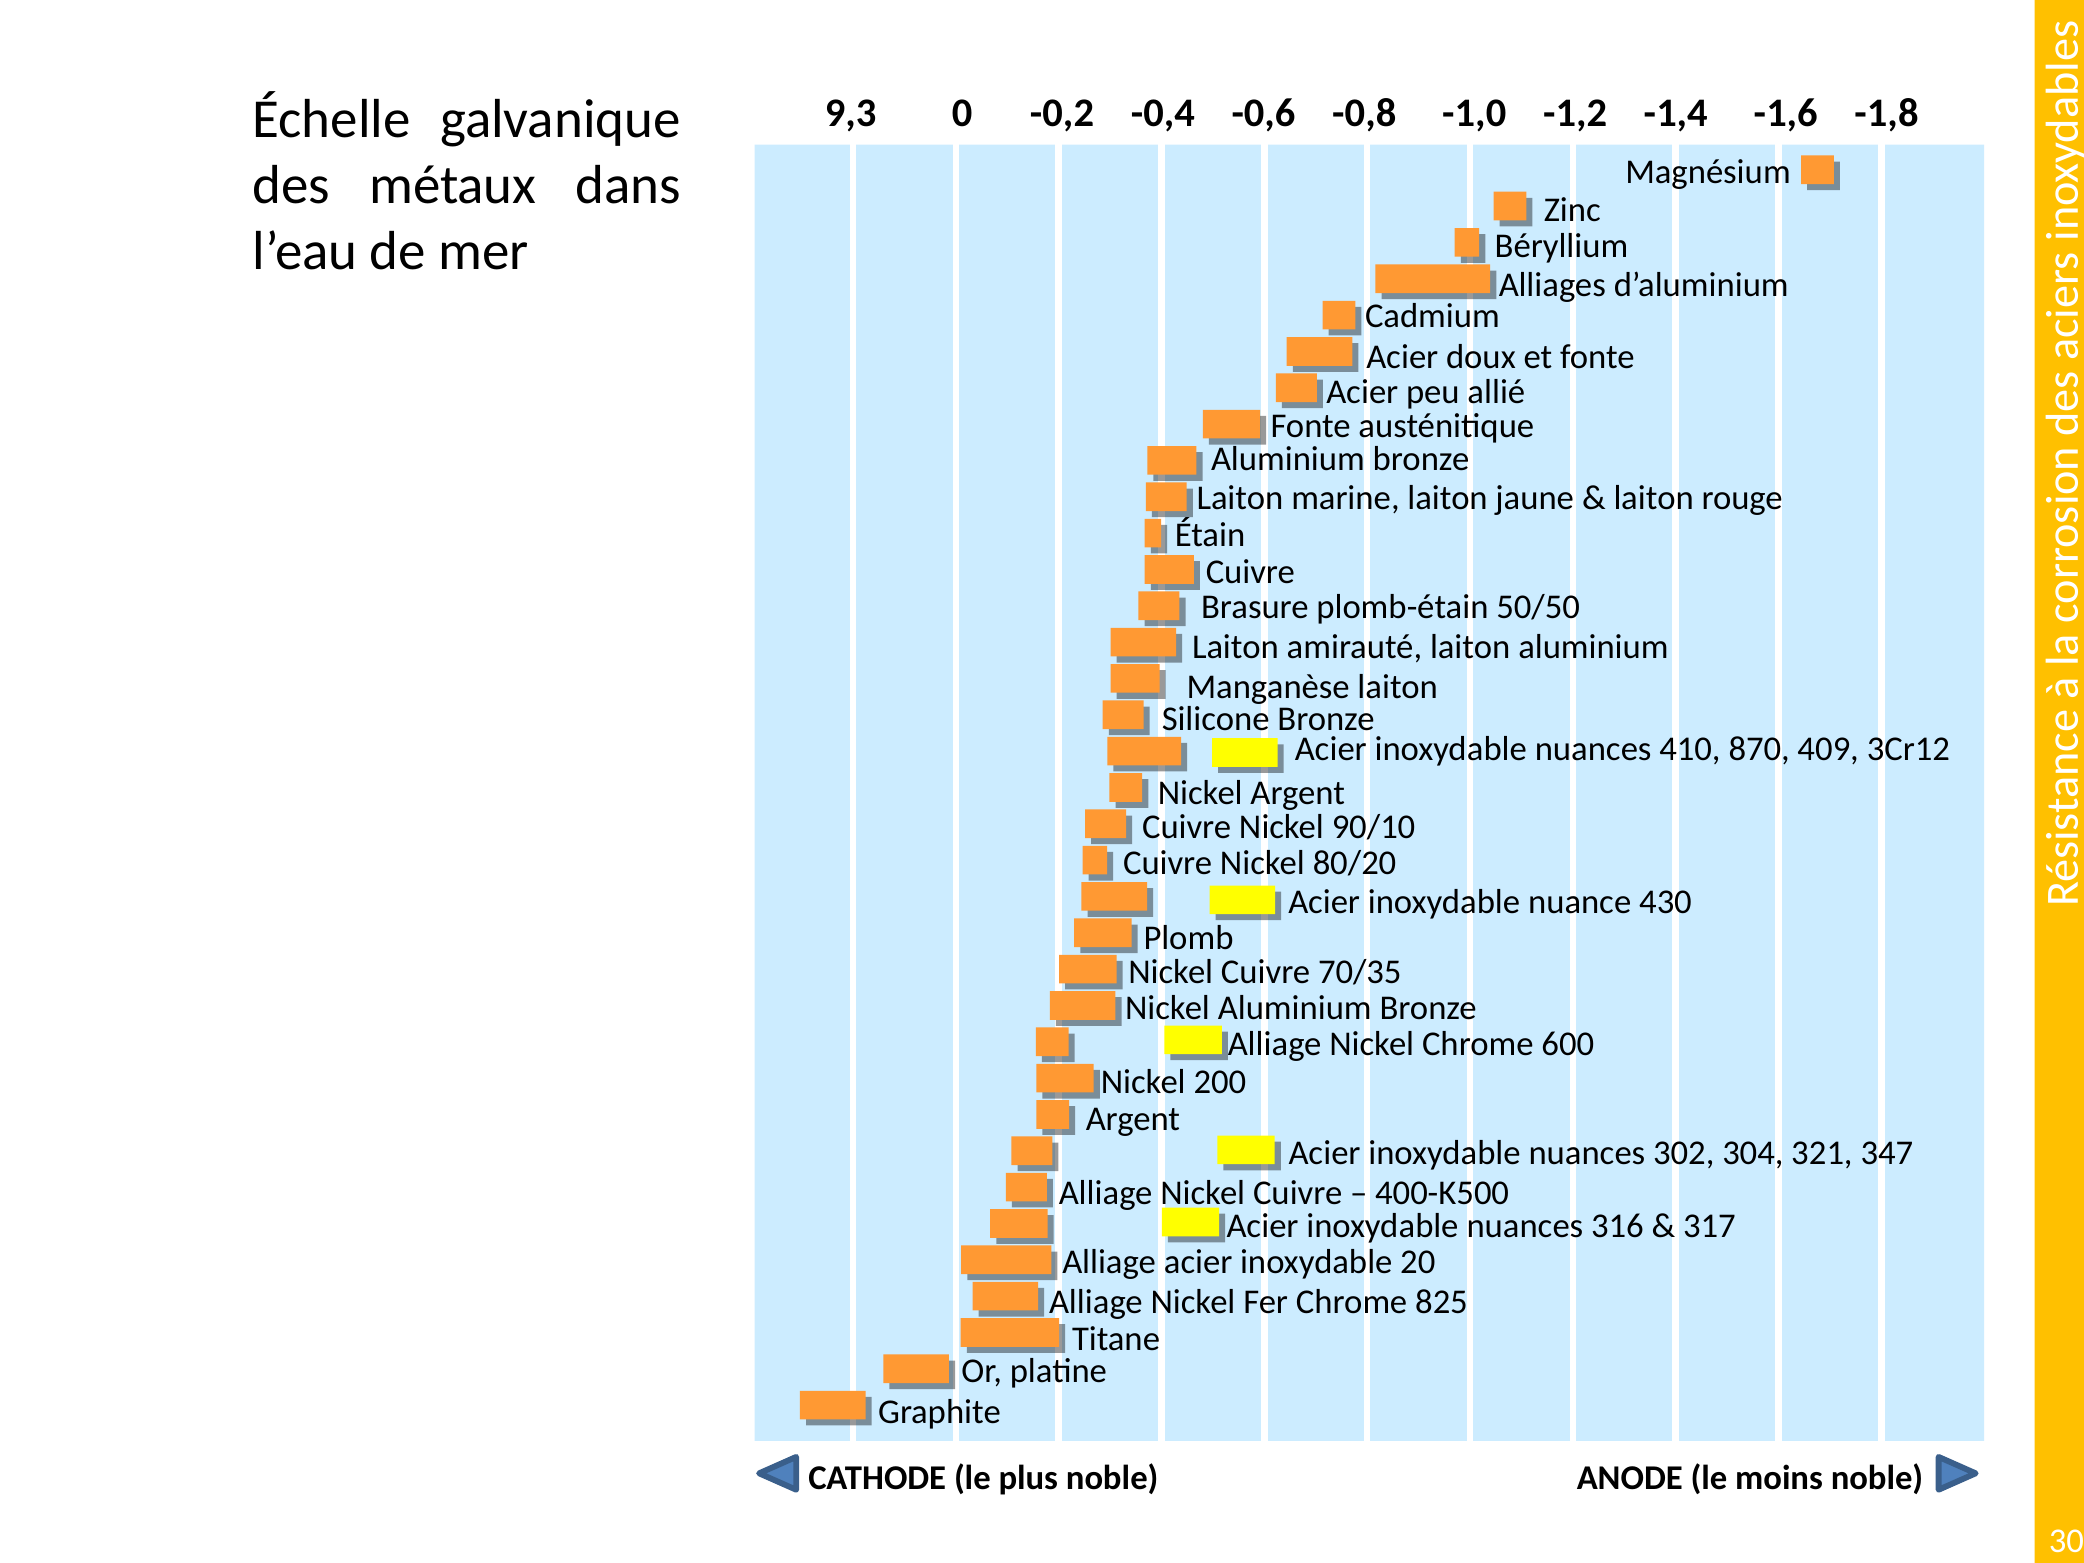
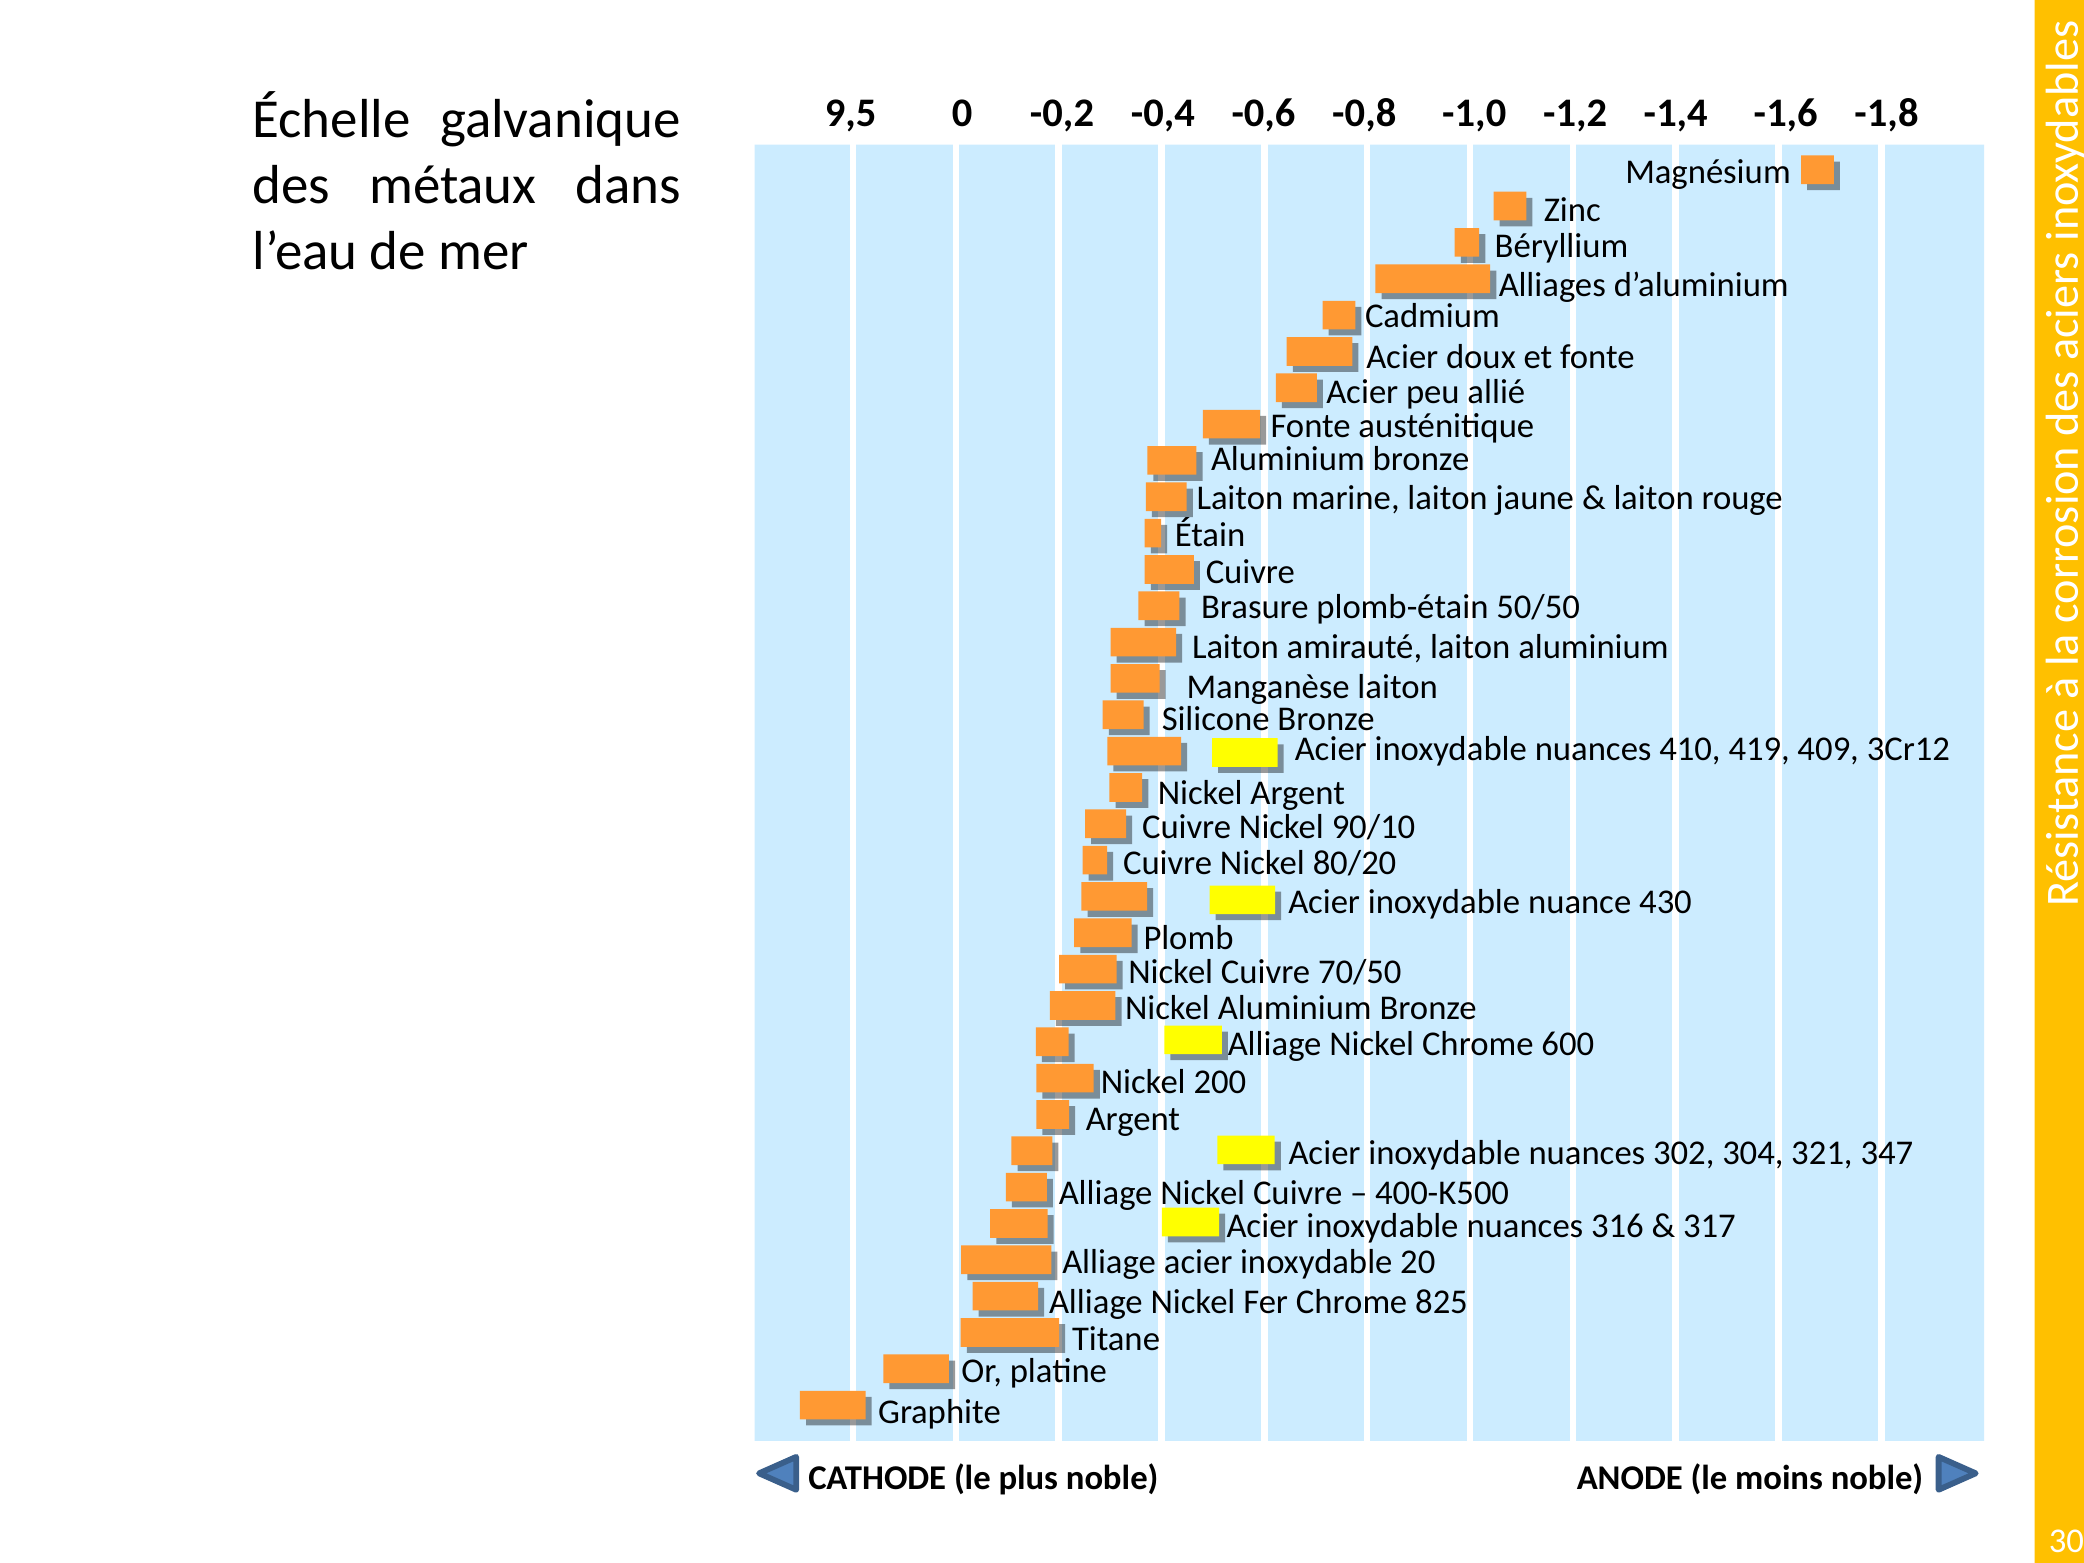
9,3: 9,3 -> 9,5 (851, 113)
870: 870 -> 419 (1759, 749)
70/35: 70/35 -> 70/50 (1360, 972)
